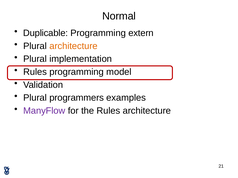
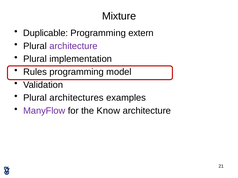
Normal: Normal -> Mixture (119, 16)
architecture colour: orange -> purple (73, 46)
programmers: programmers -> architectures (77, 98)
the Rules: Rules -> Know (108, 111)
